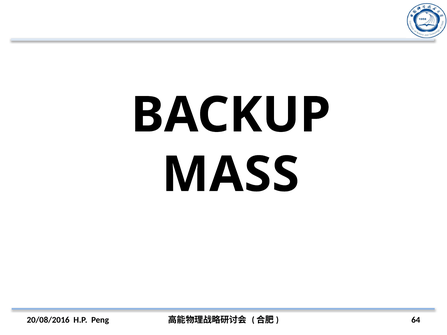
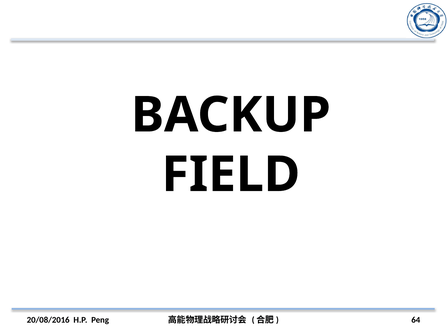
MASS: MASS -> FIELD (231, 175)
